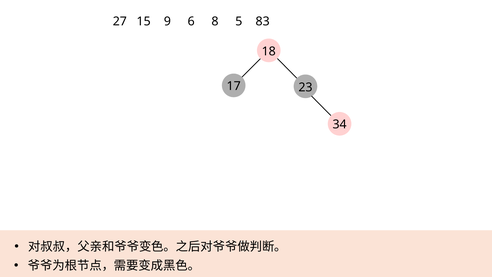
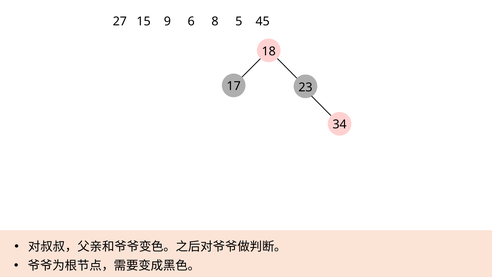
83: 83 -> 45 (263, 22)
